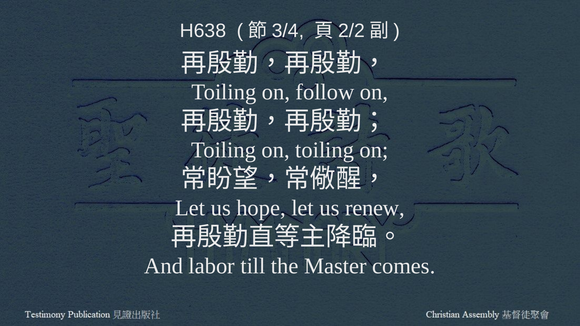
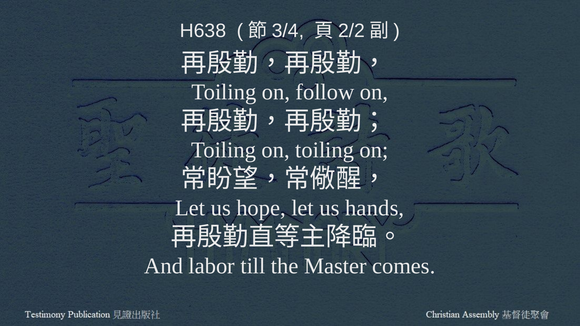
renew: renew -> hands (375, 208)
